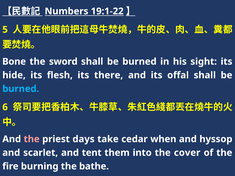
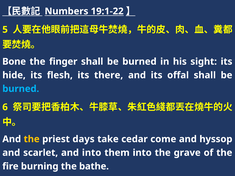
sword: sword -> finger (63, 62)
the colour: pink -> yellow (32, 139)
when: when -> come (163, 139)
and tent: tent -> into (92, 153)
cover: cover -> grave (187, 153)
